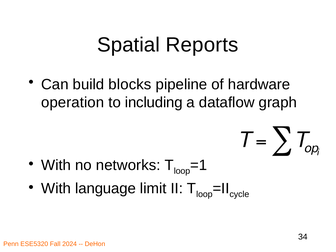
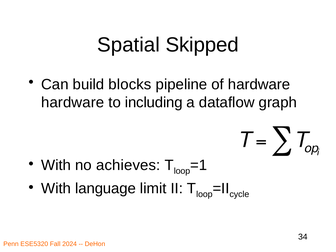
Reports: Reports -> Skipped (202, 45)
operation: operation -> hardware (73, 102)
networks: networks -> achieves (128, 165)
